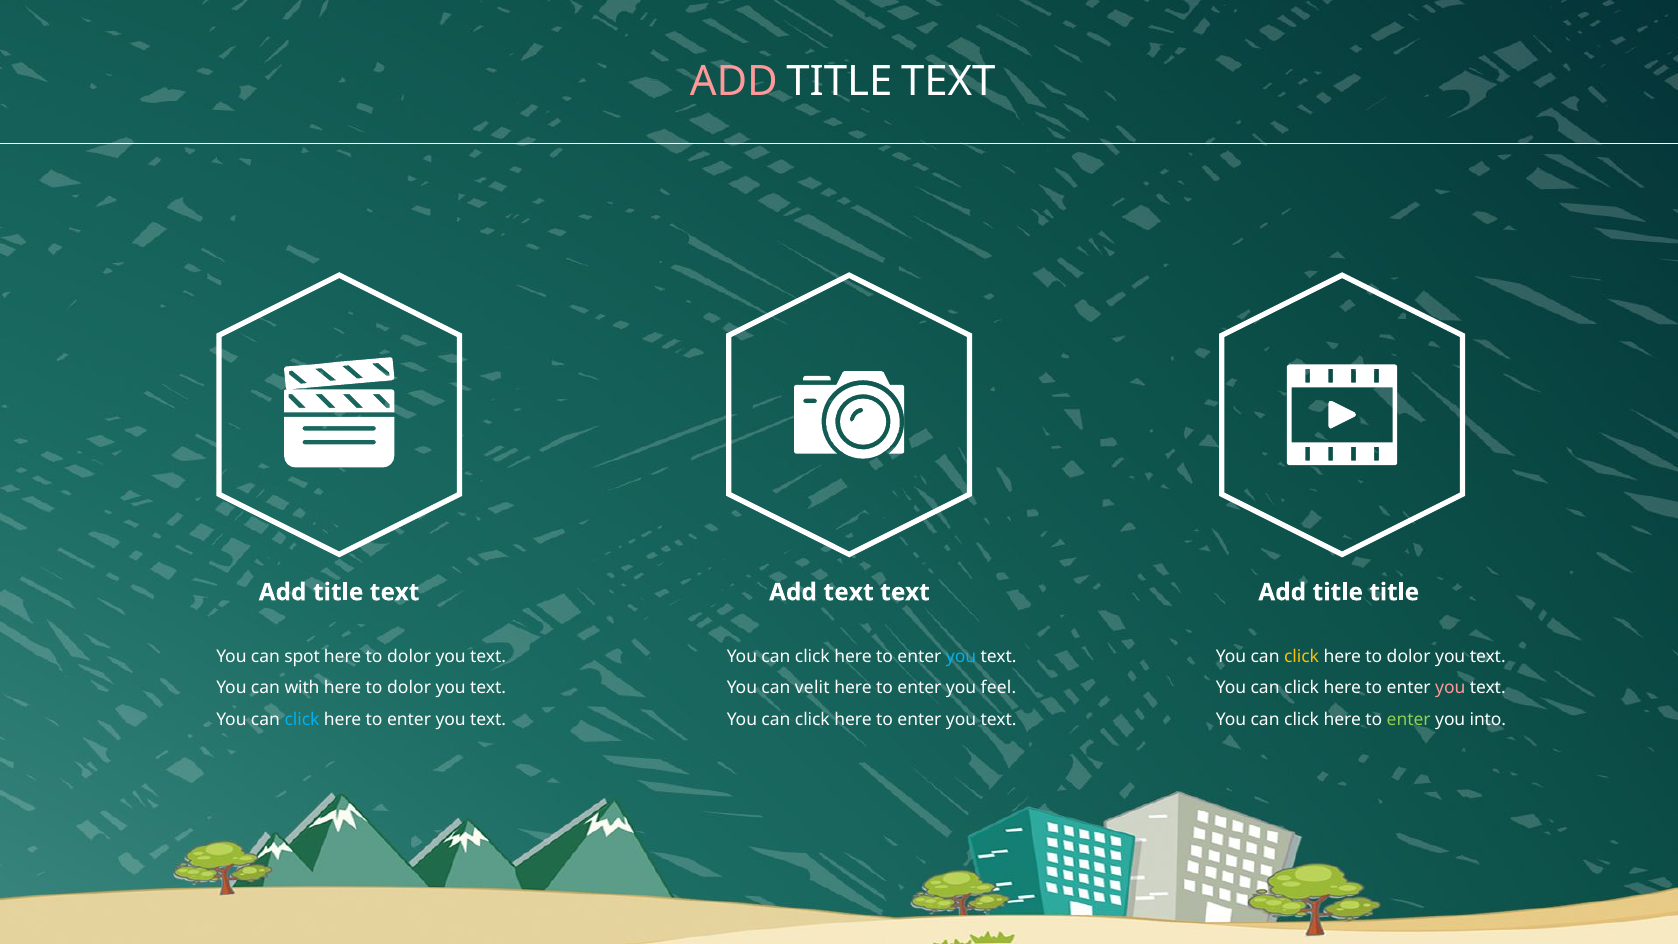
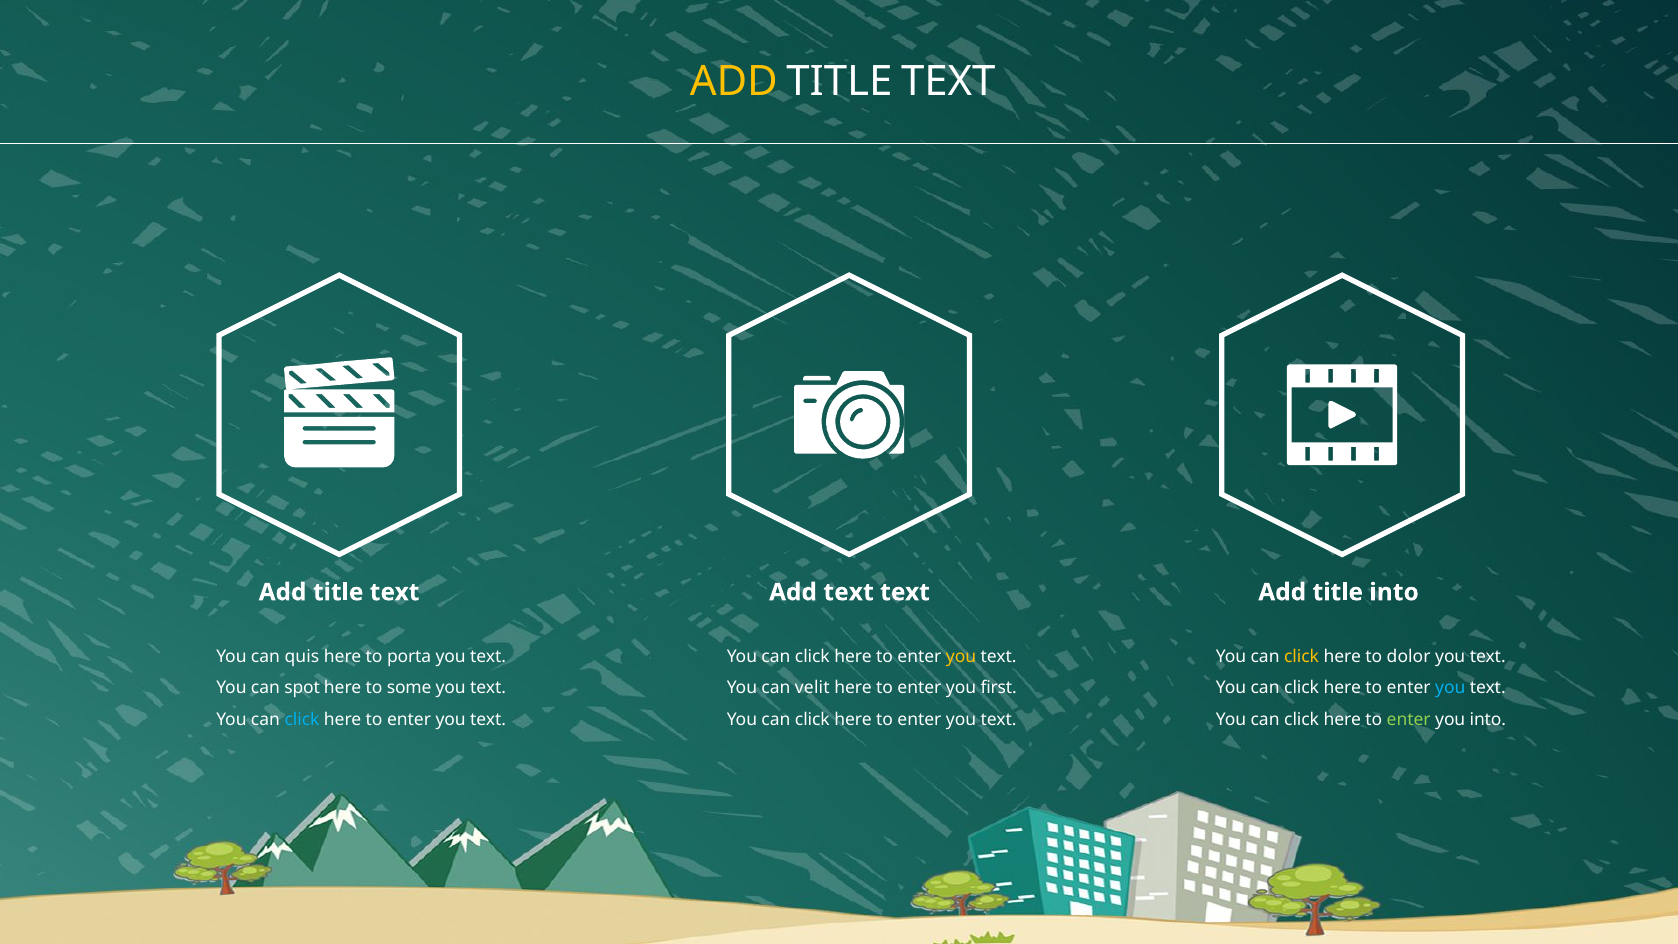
ADD colour: pink -> yellow (734, 82)
title title: title -> into (1394, 592)
spot: spot -> quis (302, 657)
dolor: dolor -> porta (409, 657)
you colour: light blue -> yellow (961, 657)
with: with -> spot (302, 688)
dolor: dolor -> some (409, 688)
feel: feel -> first (999, 688)
you colour: pink -> light blue (1450, 688)
